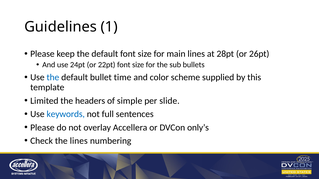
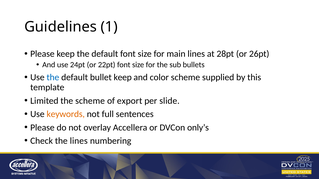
bullet time: time -> keep (123, 78)
the headers: headers -> scheme (90, 101)
simple: simple -> export (130, 101)
keywords colour: blue -> orange (66, 114)
